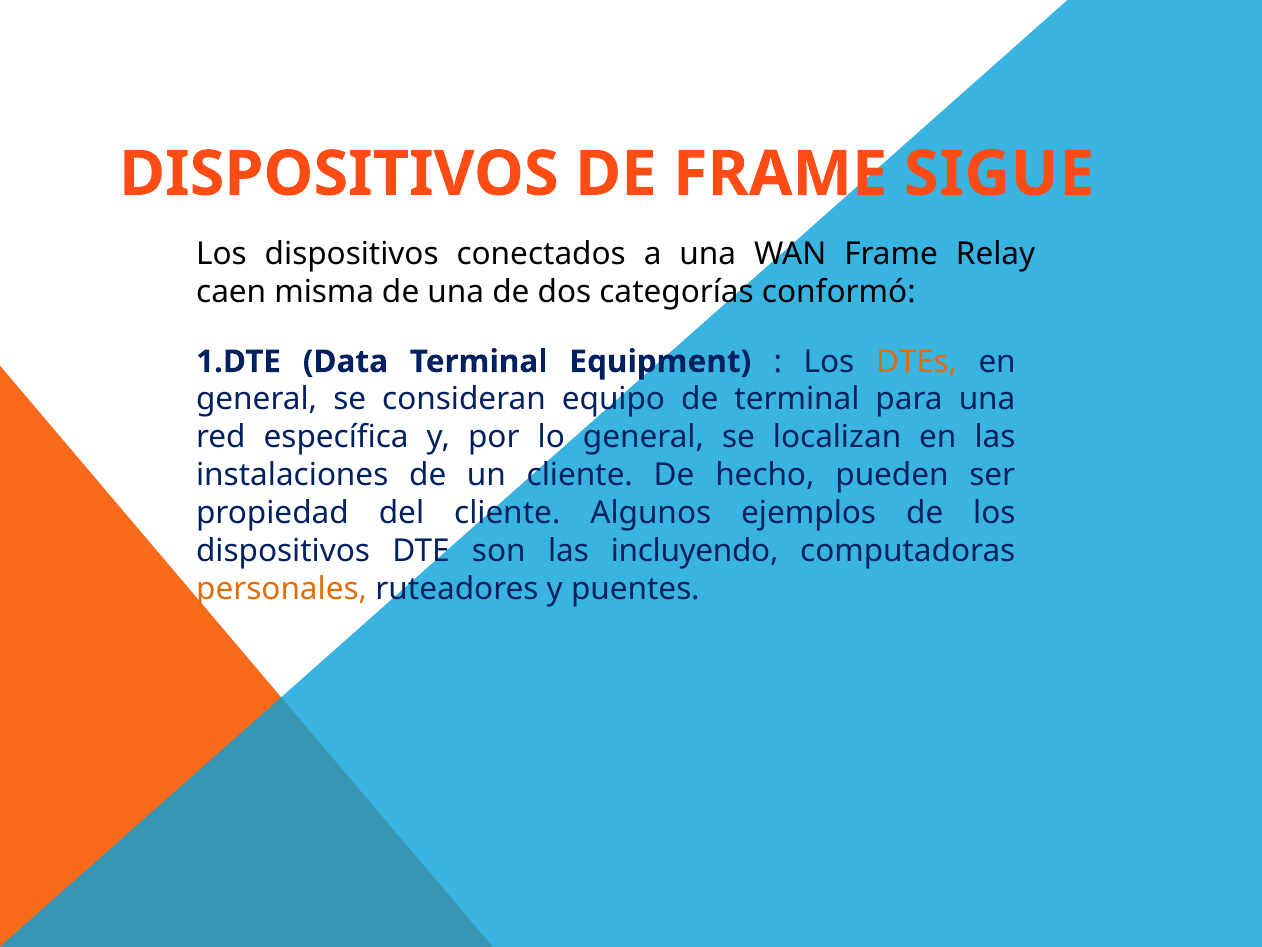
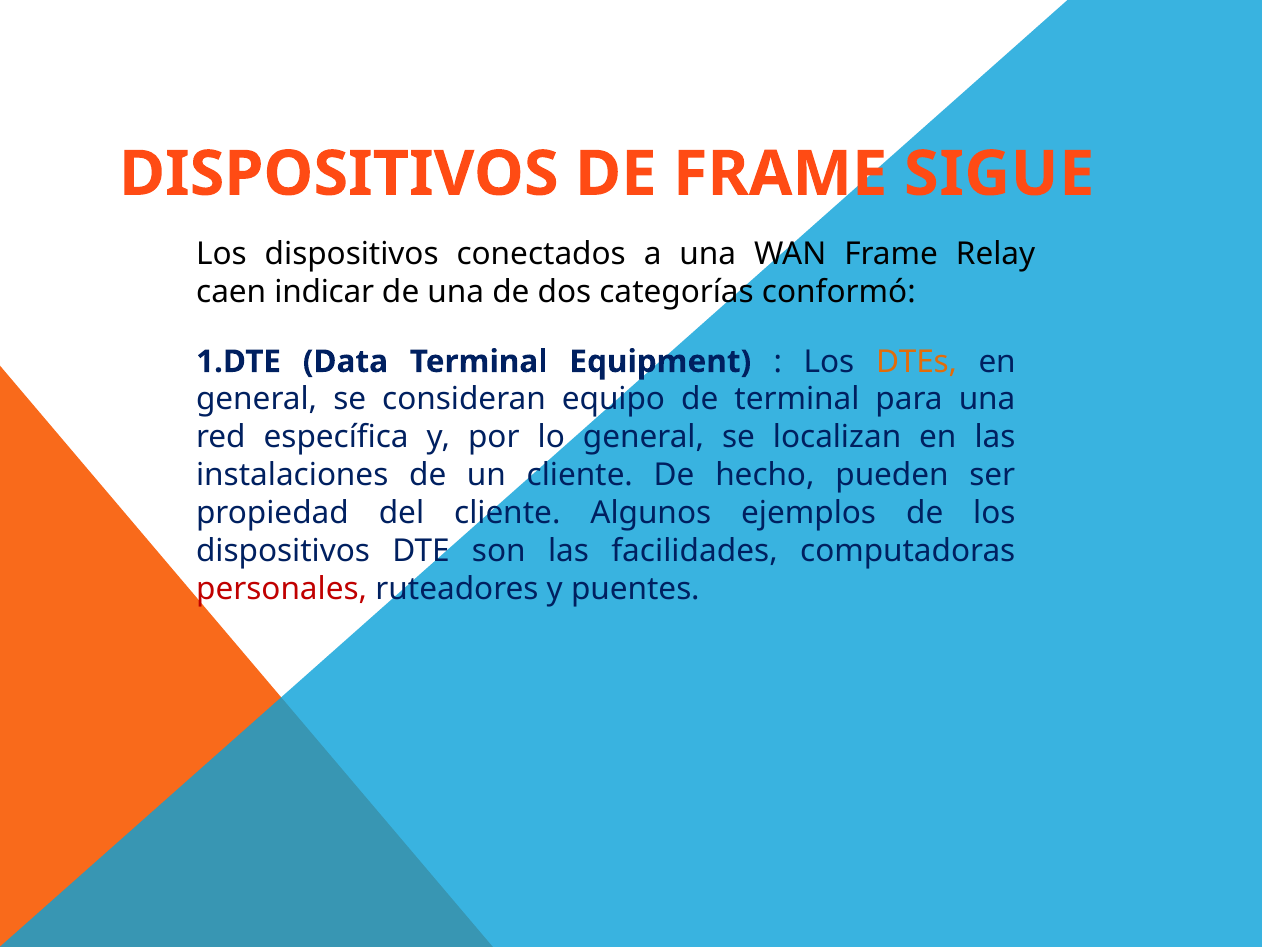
misma: misma -> indicar (324, 292)
incluyendo: incluyendo -> facilidades (695, 551)
personales colour: orange -> red (282, 589)
